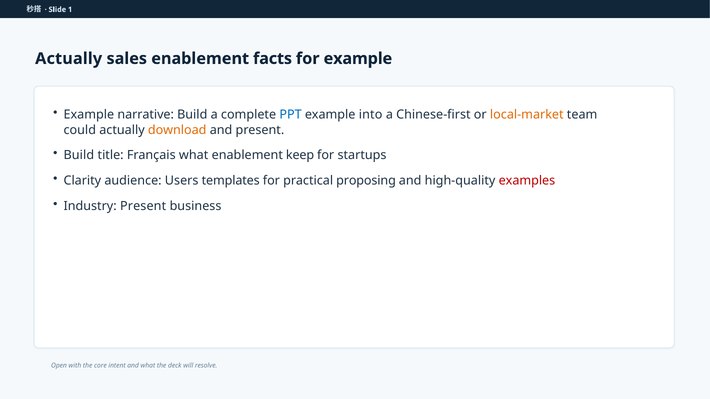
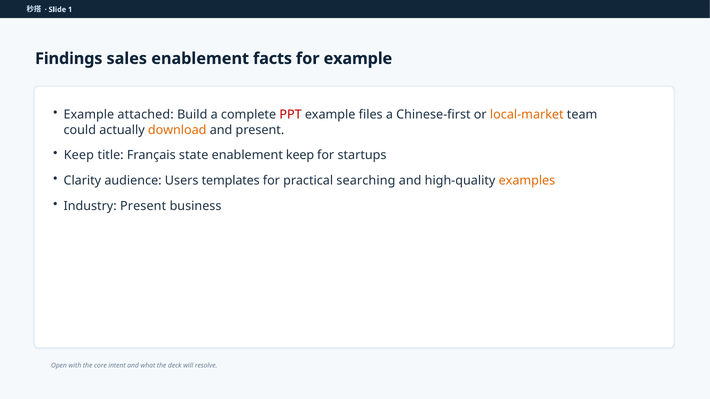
Actually: Actually -> Findings (69, 59)
narrative: narrative -> attached (146, 115)
PPT colour: blue -> red (291, 115)
into: into -> files (371, 115)
Build: Build -> Keep (79, 155)
Français what: what -> state (194, 155)
proposing: proposing -> searching (366, 181)
examples colour: red -> orange (527, 181)
